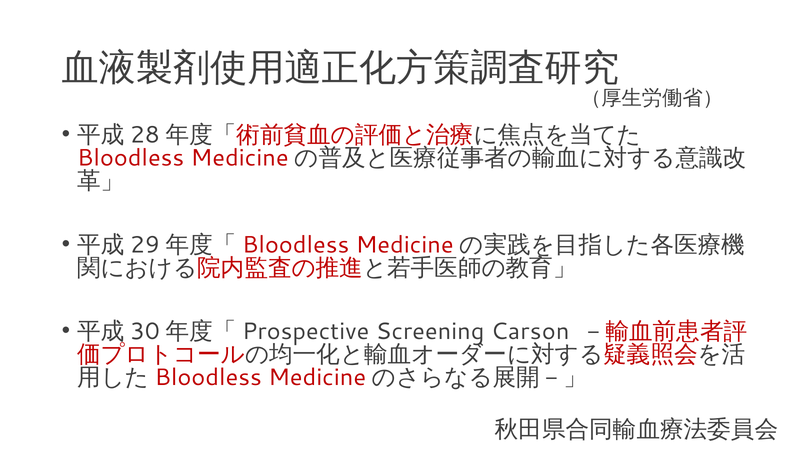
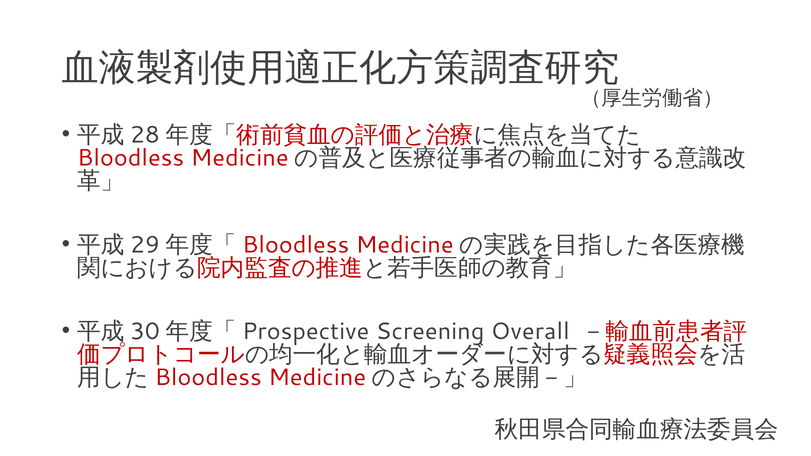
Carson: Carson -> Overall (530, 332)
